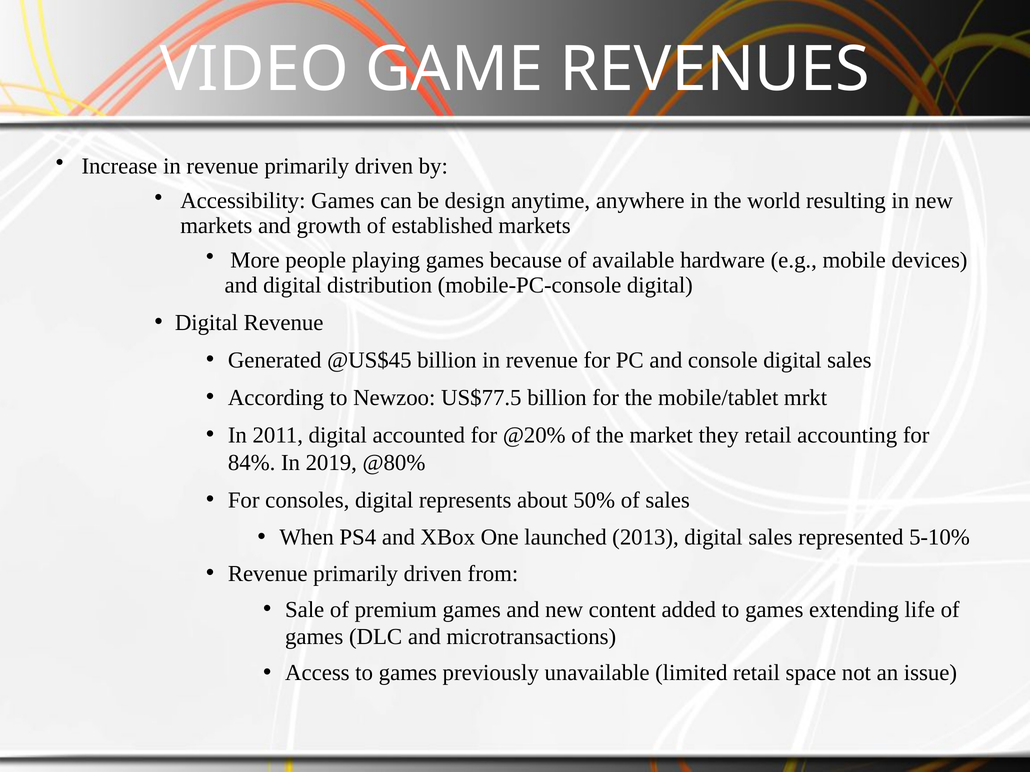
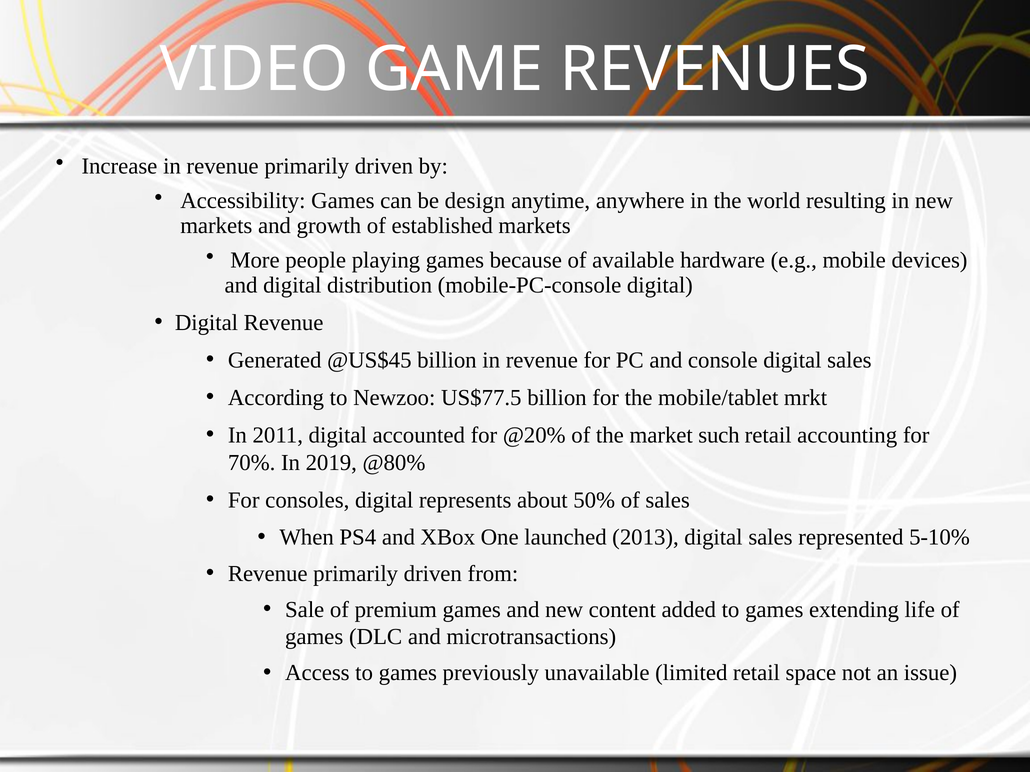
they: they -> such (719, 435)
84%: 84% -> 70% (252, 463)
